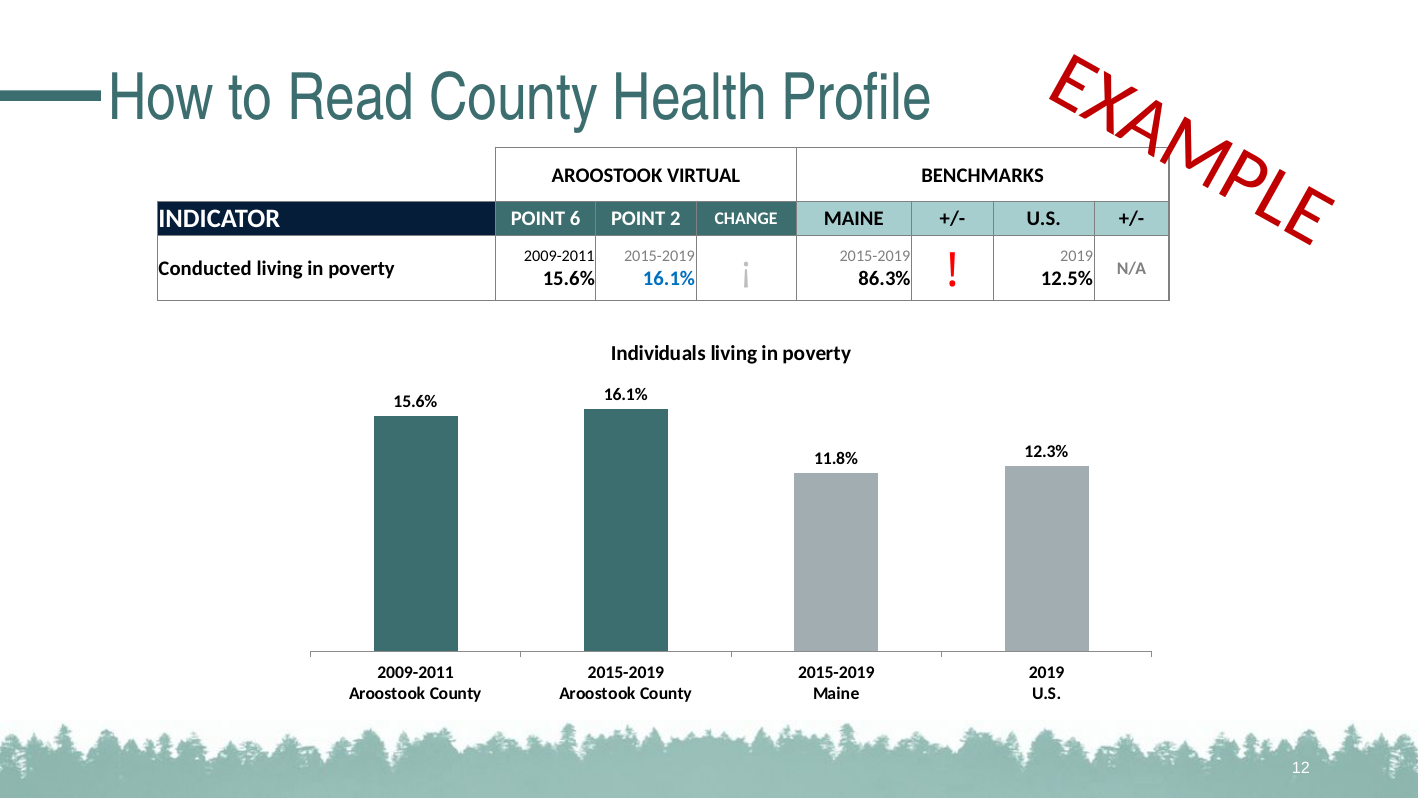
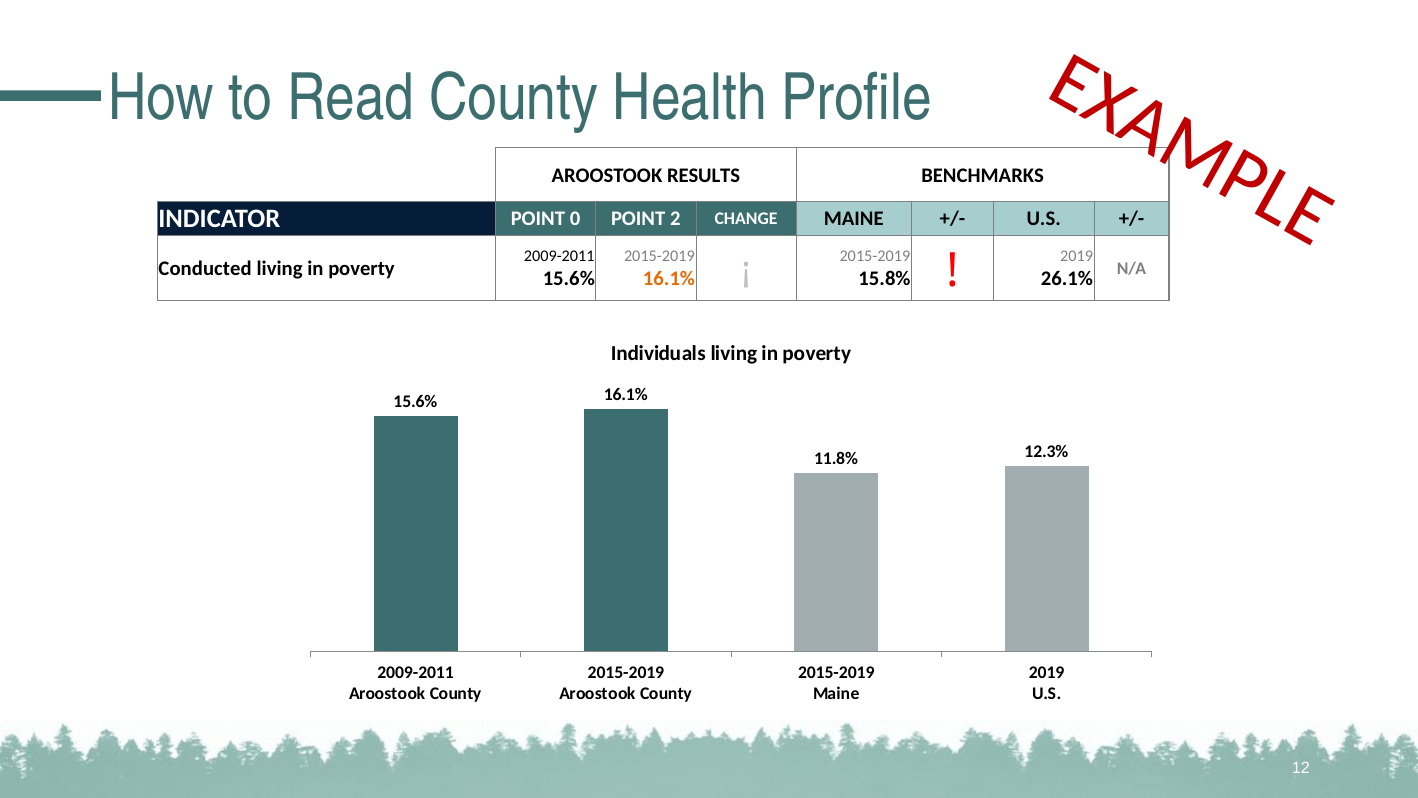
VIRTUAL: VIRTUAL -> RESULTS (704, 175)
6: 6 -> 0 (575, 219)
16.1% colour: blue -> orange (669, 278)
86.3%: 86.3% -> 15.8% (885, 278)
12.5%: 12.5% -> 26.1% (1067, 278)
